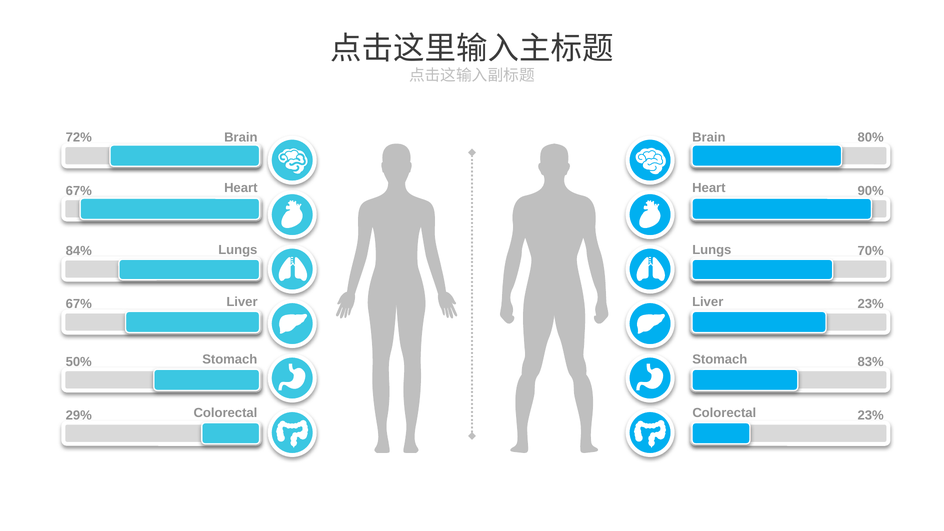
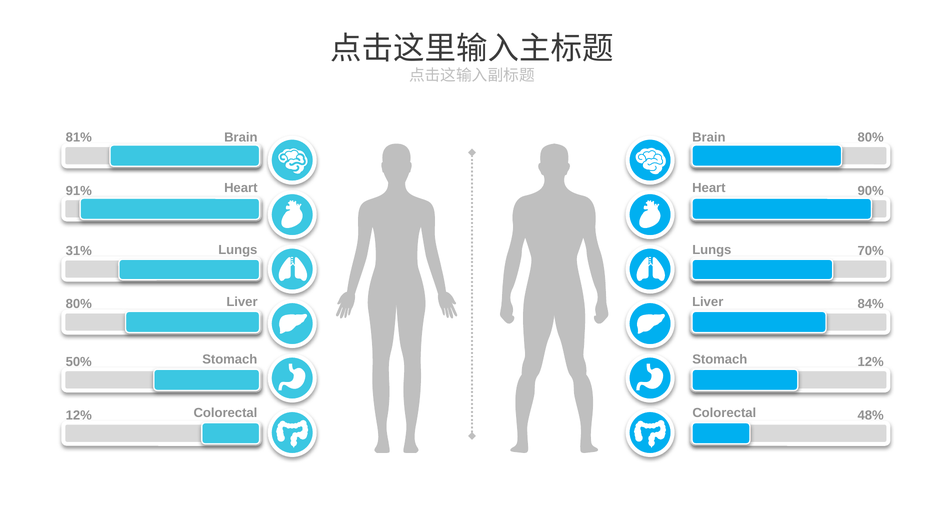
72%: 72% -> 81% (79, 138)
67%: 67% -> 91% (79, 191)
84%: 84% -> 31% (79, 251)
23%: 23% -> 84% (871, 304)
67%: 67% -> 80% (79, 304)
83%: 83% -> 12% (871, 362)
23%: 23% -> 48% (871, 415)
29%: 29% -> 12% (79, 415)
